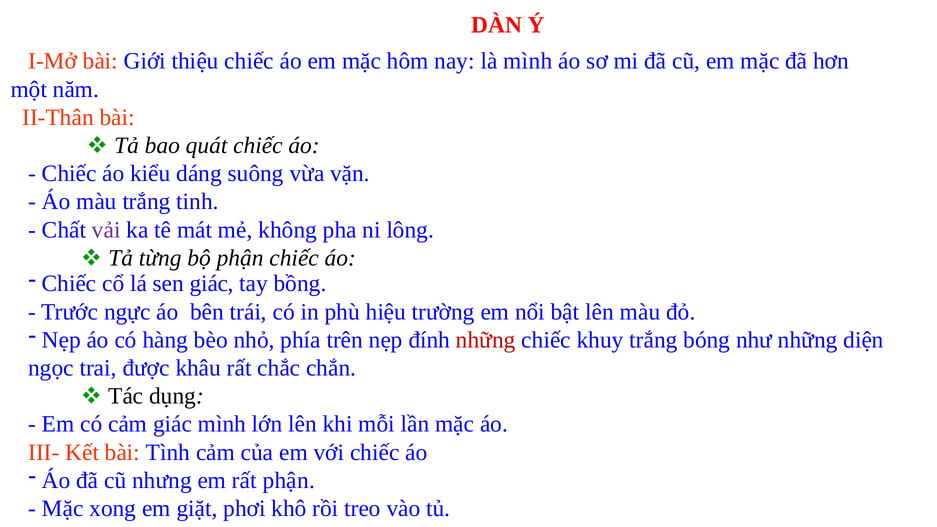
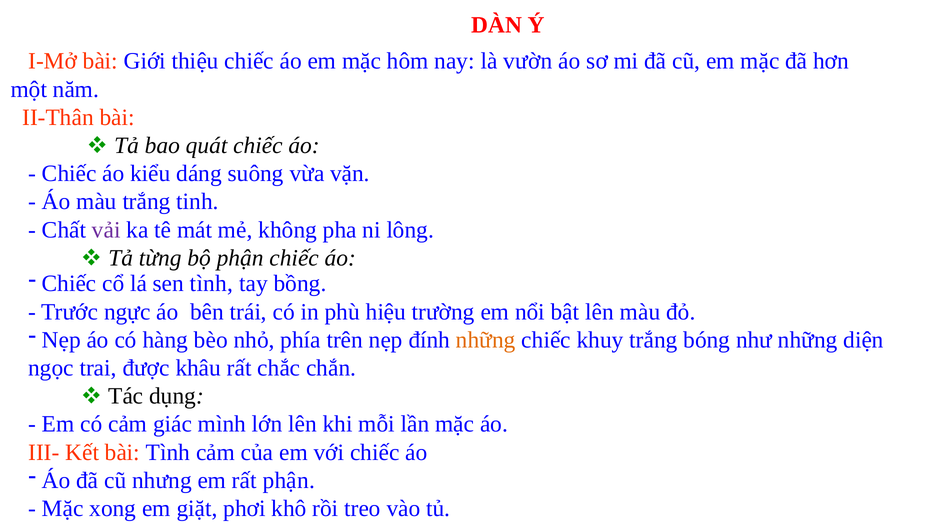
là mình: mình -> vườn (528, 61)
sen giác: giác -> tình (212, 284)
những colour: red -> orange (486, 340)
